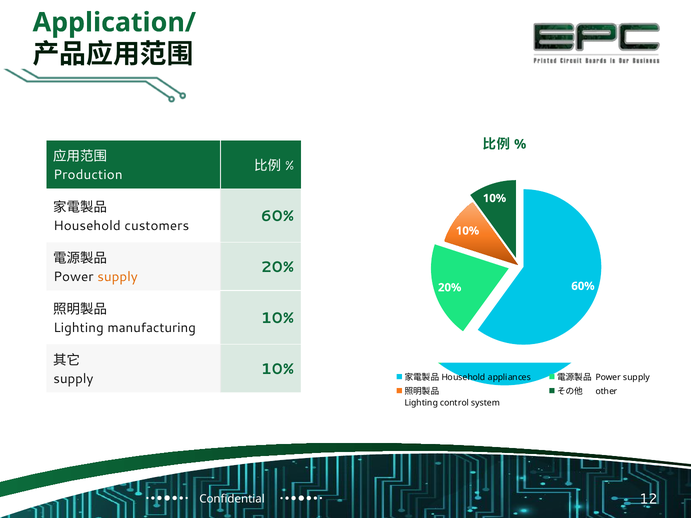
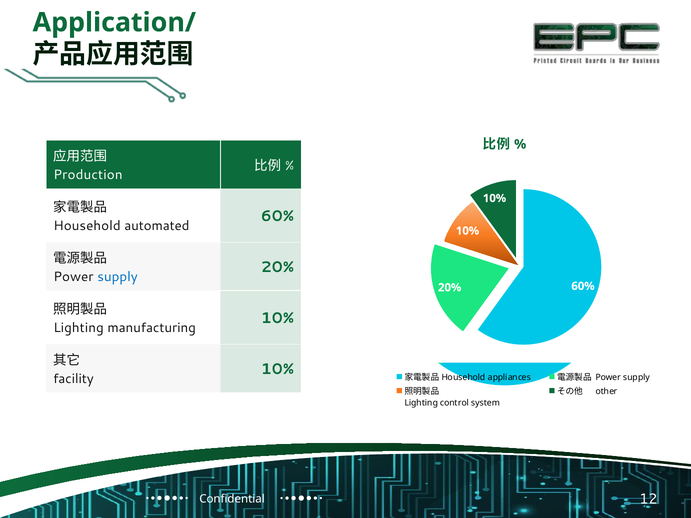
customers: customers -> automated (157, 226)
supply colour: orange -> blue (118, 277)
supply: supply -> facility (73, 379)
